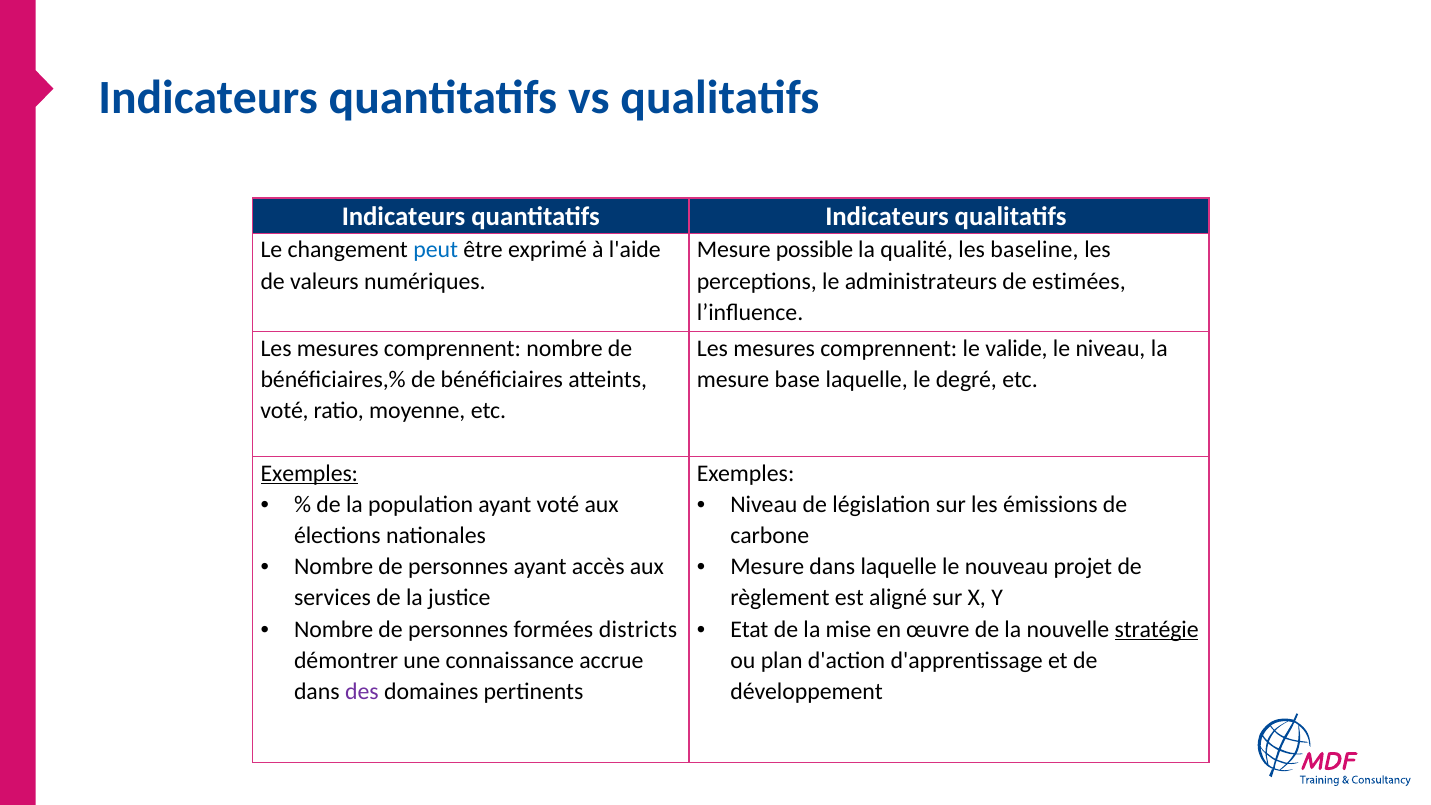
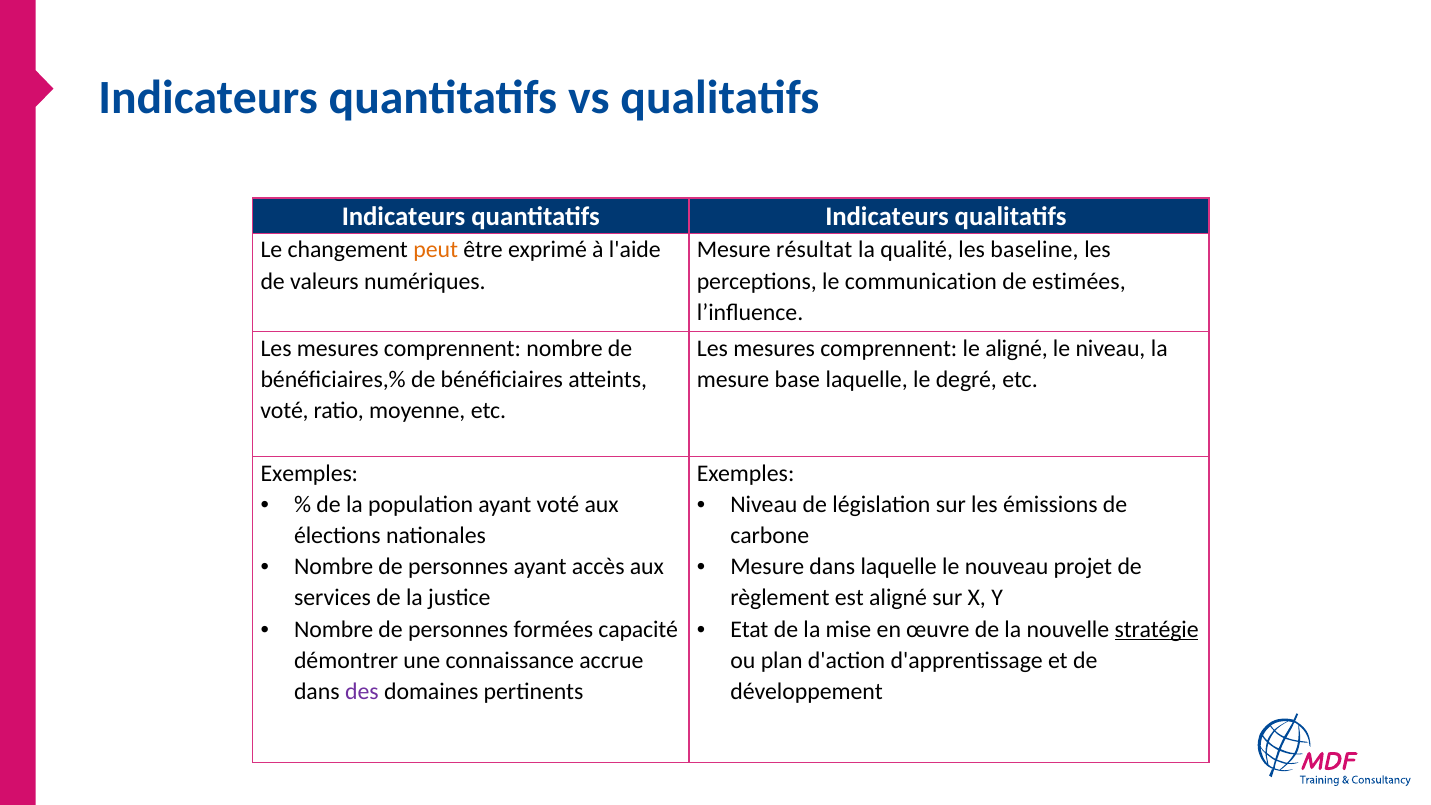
peut colour: blue -> orange (436, 250)
possible: possible -> résultat (814, 250)
administrateurs: administrateurs -> communication (921, 281)
le valide: valide -> aligné (1017, 348)
Exemples underline: present -> none (309, 473)
districts: districts -> capacité (638, 629)
